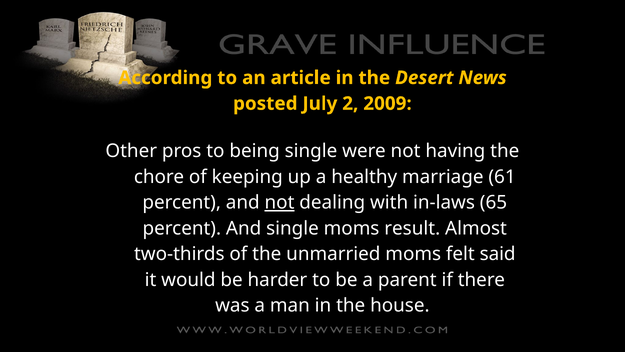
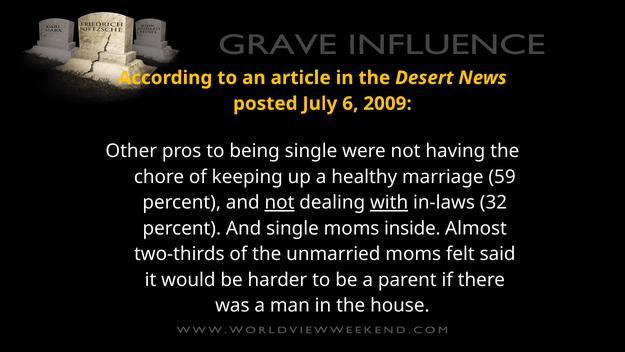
2: 2 -> 6 (350, 103)
61: 61 -> 59 (502, 177)
with underline: none -> present (389, 202)
65: 65 -> 32 (493, 202)
result: result -> inside (412, 228)
